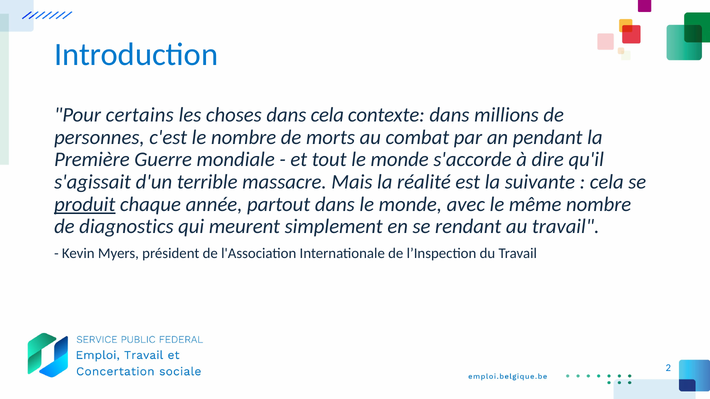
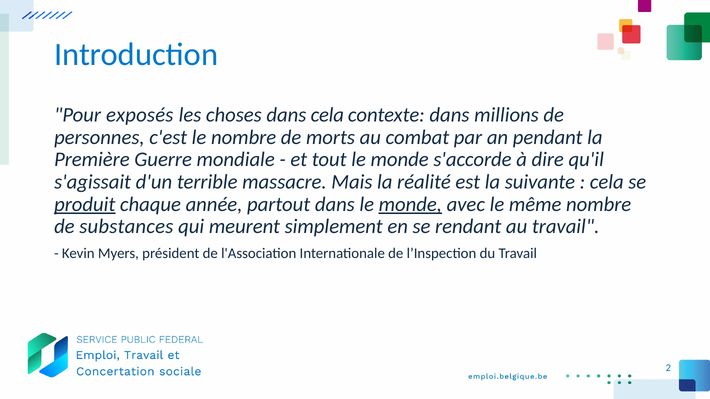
certains: certains -> exposés (140, 115)
monde underline: none -> present (410, 204)
diagnostics: diagnostics -> substances (126, 227)
